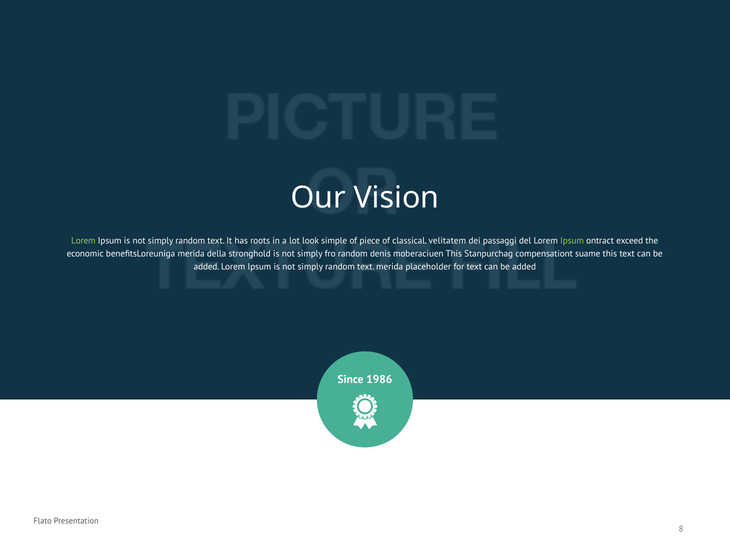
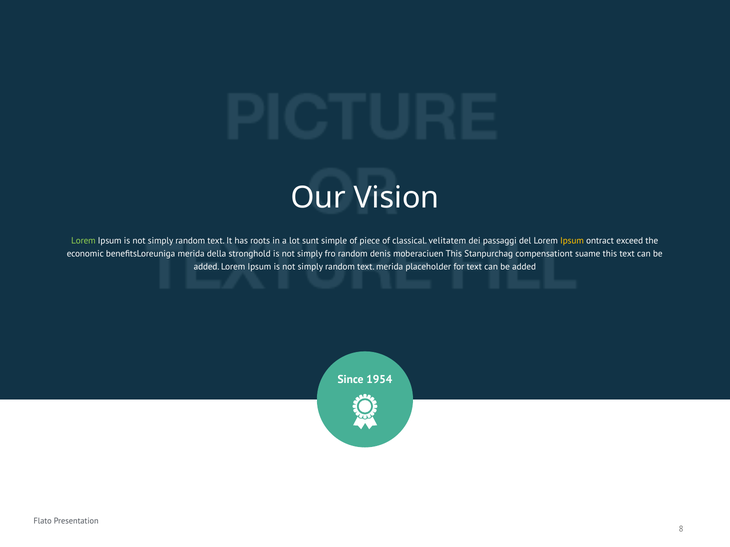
look: look -> sunt (311, 241)
Ipsum colour: light green -> yellow (572, 241)
1986: 1986 -> 1954 (379, 380)
